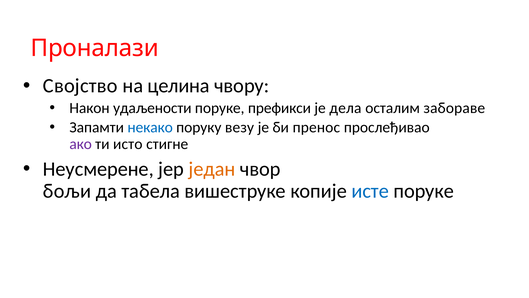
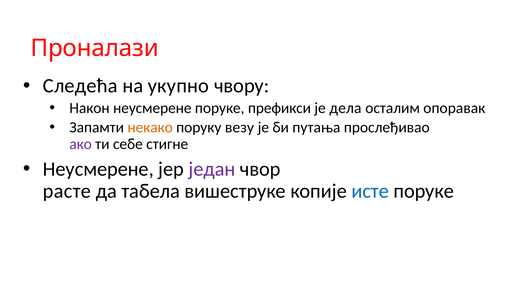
Својство: Својство -> Следећа (80, 86)
целина: целина -> укупно (178, 86)
Након удаљености: удаљености -> неусмерене (152, 108)
забораве: забораве -> опоравак (454, 108)
некако colour: blue -> orange (150, 127)
пренос: пренос -> путања (316, 127)
исто: исто -> себе (128, 144)
један colour: orange -> purple (212, 169)
бољи: бољи -> расте (67, 191)
